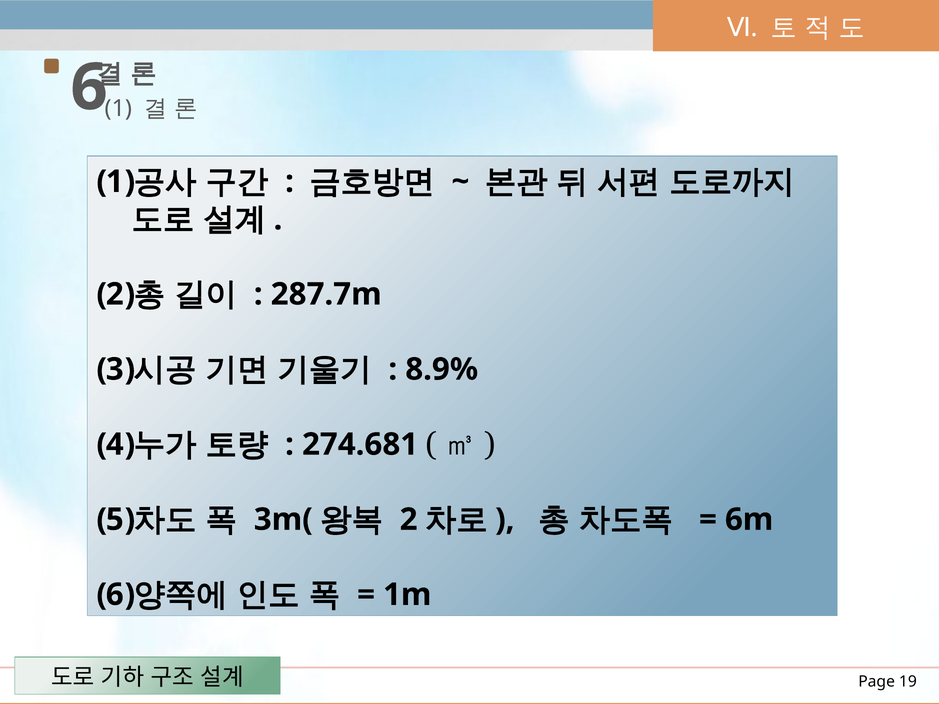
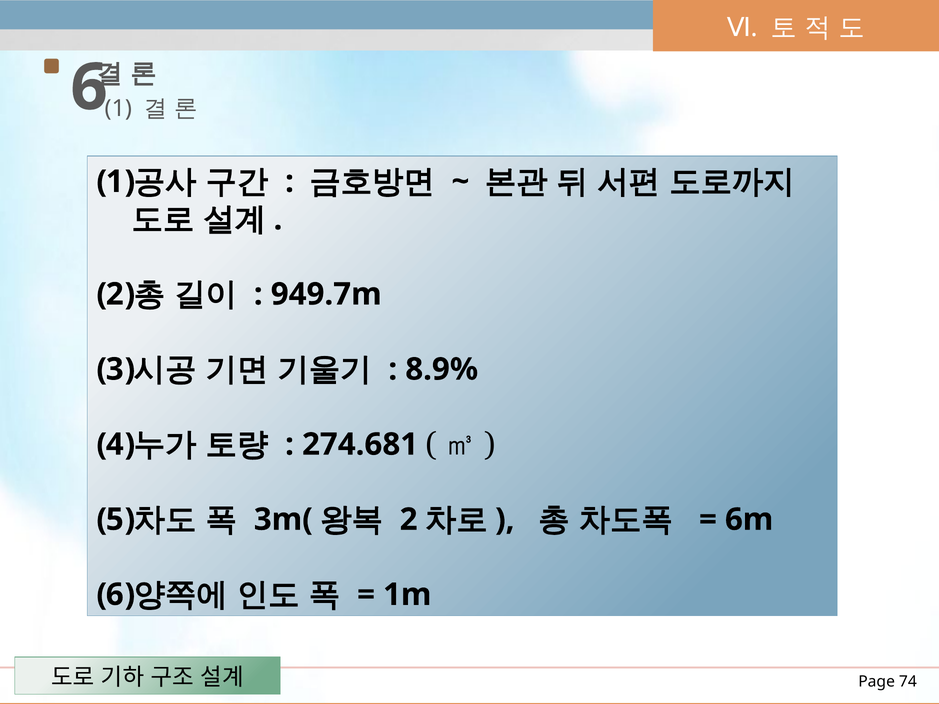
287.7m: 287.7m -> 949.7m (326, 294)
19: 19 -> 74 (908, 682)
